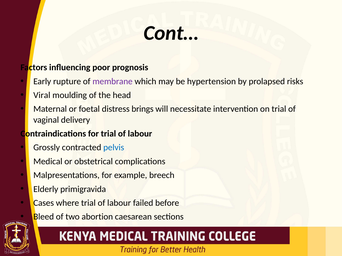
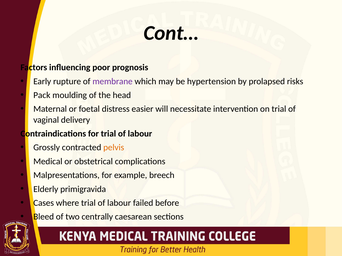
Viral: Viral -> Pack (42, 95)
brings: brings -> easier (143, 109)
pelvis colour: blue -> orange (114, 148)
abortion: abortion -> centrally (97, 217)
